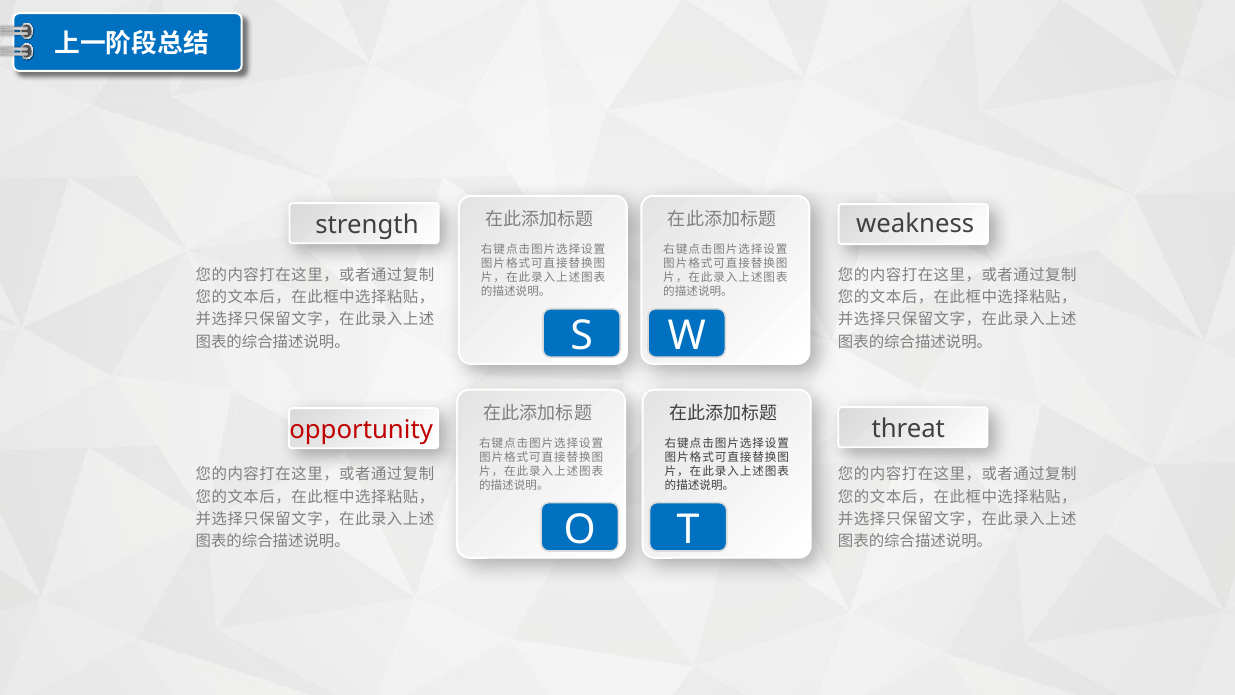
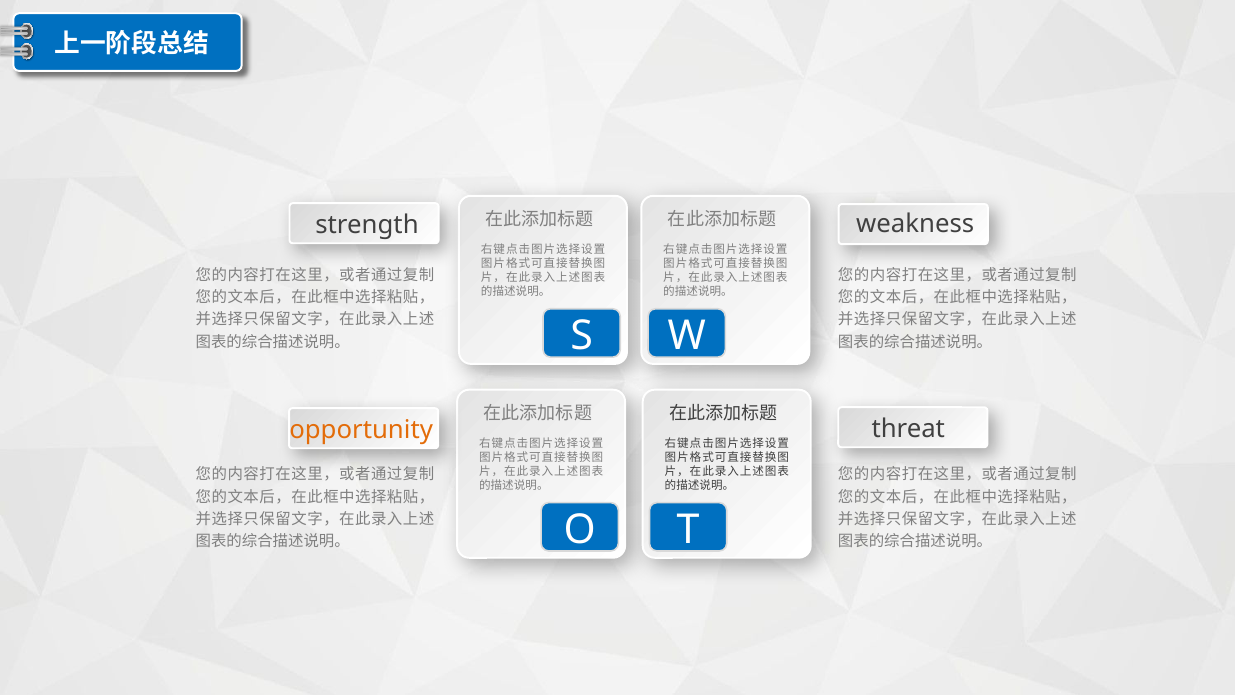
opportunity colour: red -> orange (361, 430)
